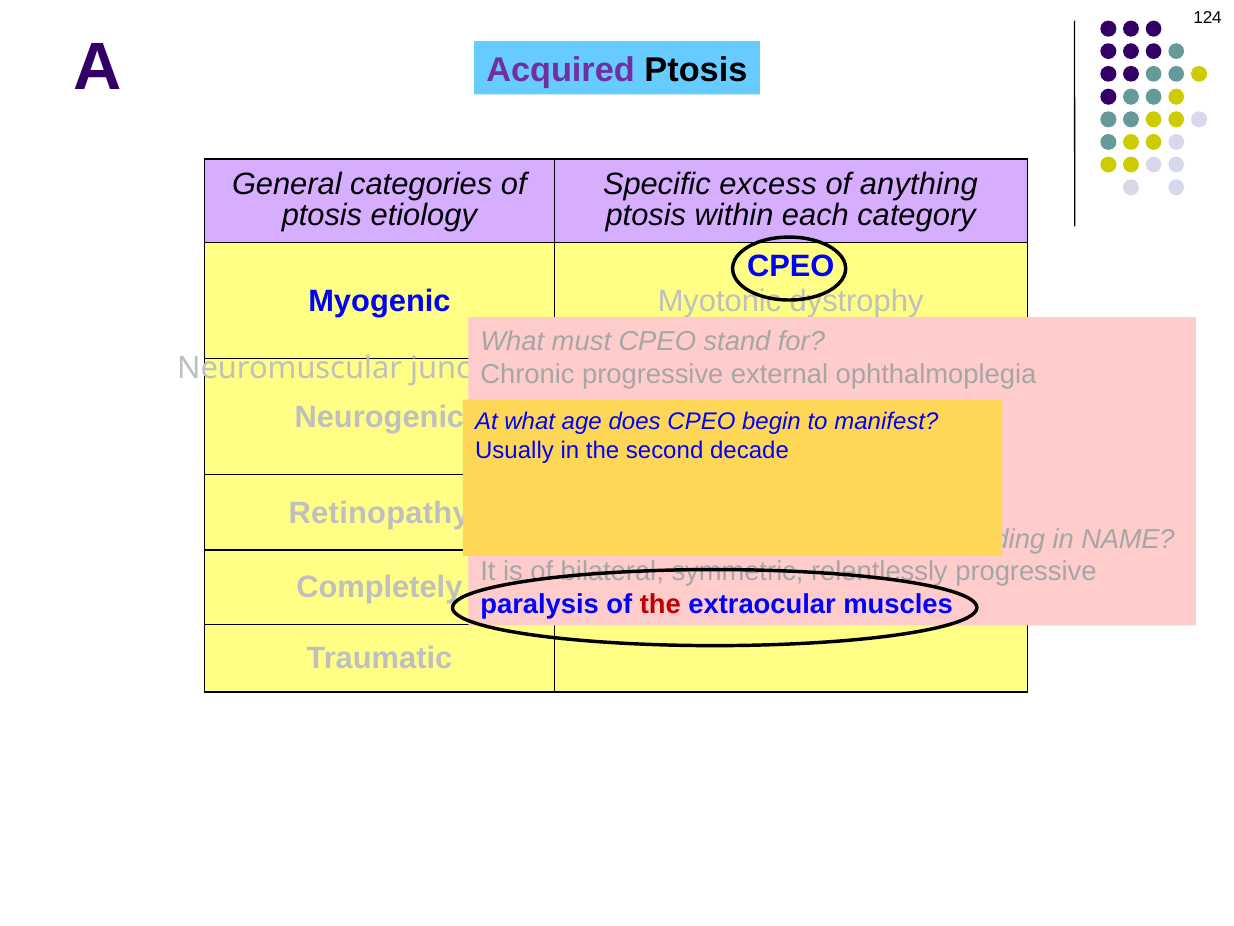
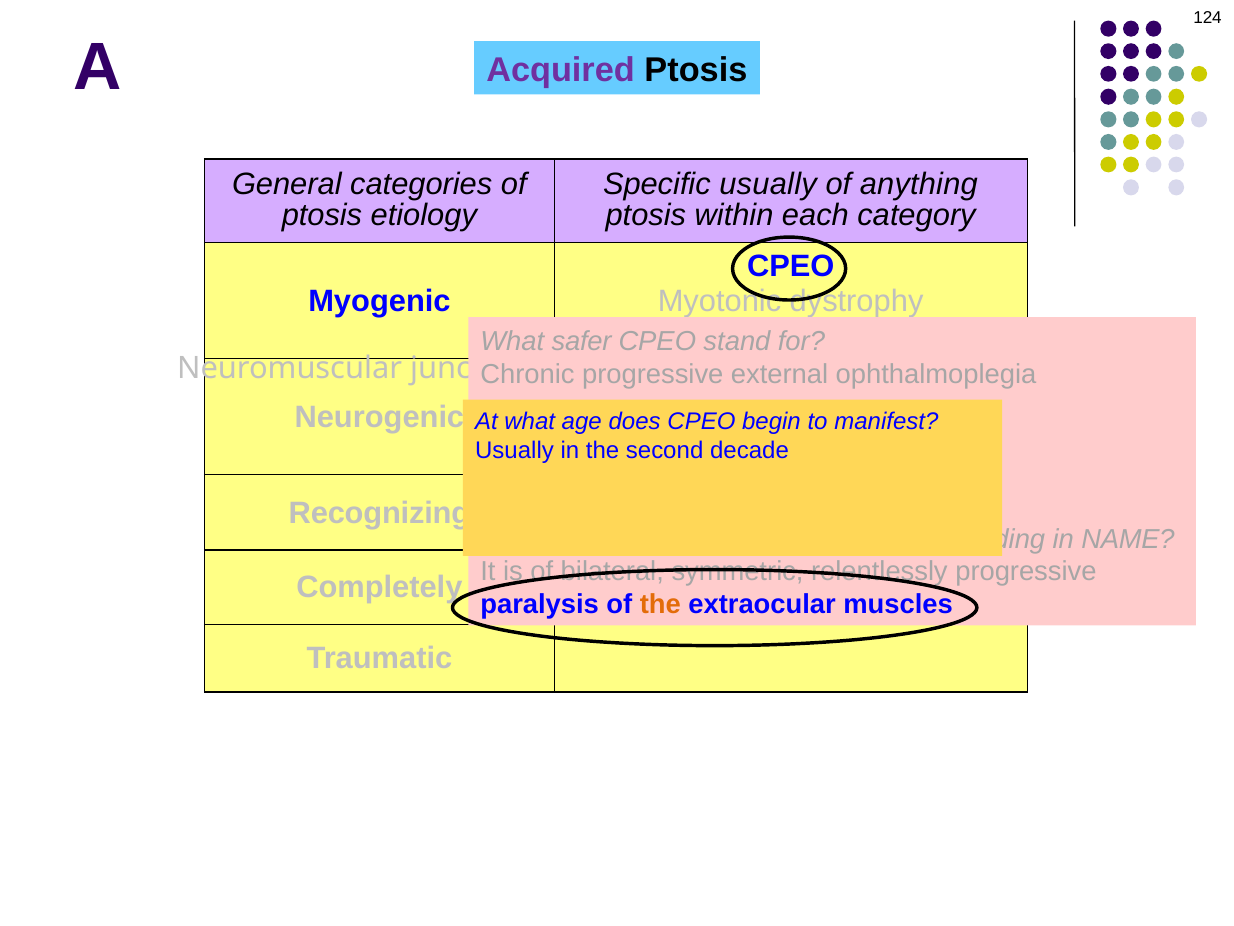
Specific excess: excess -> usually (768, 184)
must: must -> safer (582, 341)
Retinopathy: Retinopathy -> Recognizing (379, 513)
the colour: red -> orange (660, 604)
